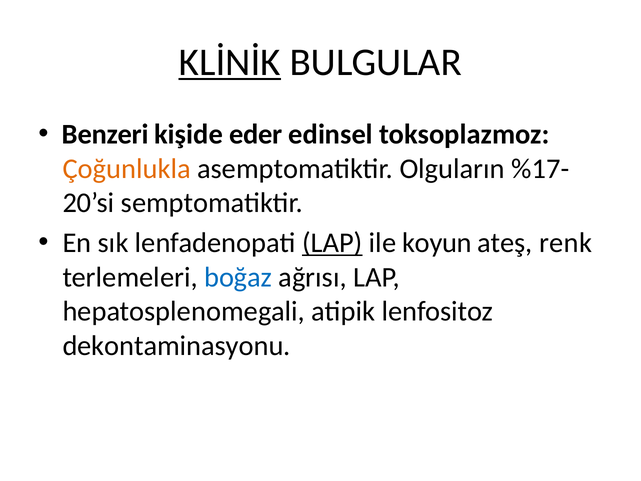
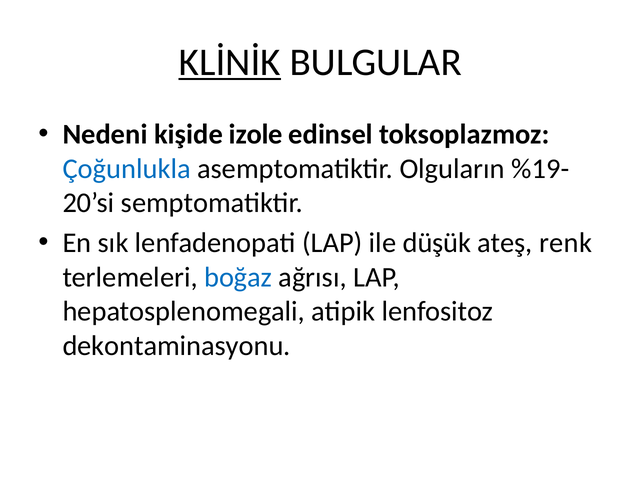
Benzeri: Benzeri -> Nedeni (105, 134)
eder: eder -> izole (256, 134)
Çoğunlukla colour: orange -> blue (127, 169)
%17-: %17- -> %19- (540, 169)
LAP underline: present -> none (332, 243)
koyun: koyun -> düşük (437, 243)
